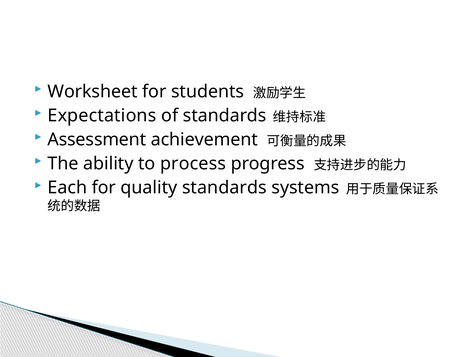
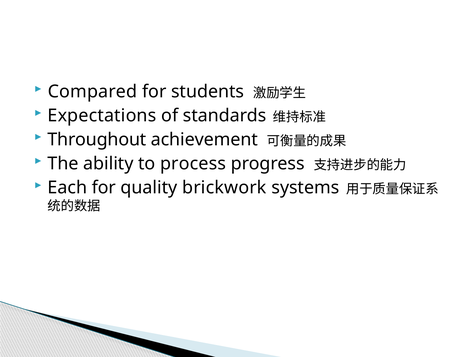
Worksheet: Worksheet -> Compared (92, 91)
Assessment: Assessment -> Throughout (97, 140)
quality standards: standards -> brickwork (224, 188)
